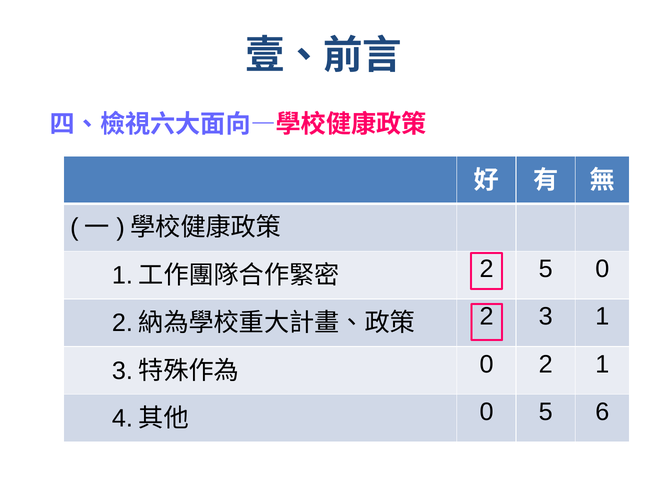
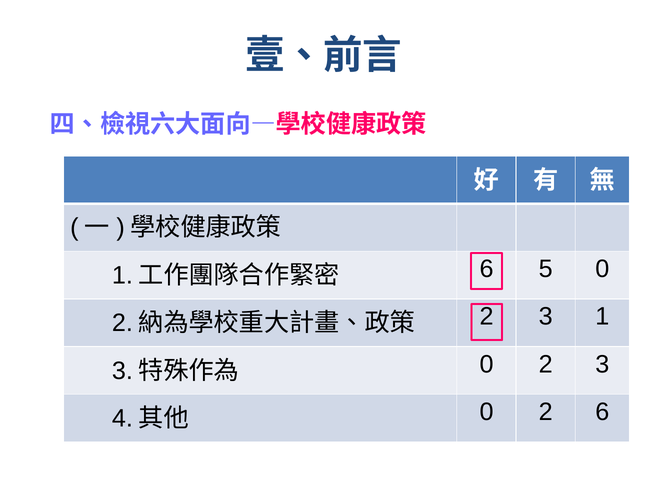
2: 2 -> 6 (487, 269)
0 2 1: 1 -> 3 (602, 364)
5: 5 -> 2 (546, 411)
